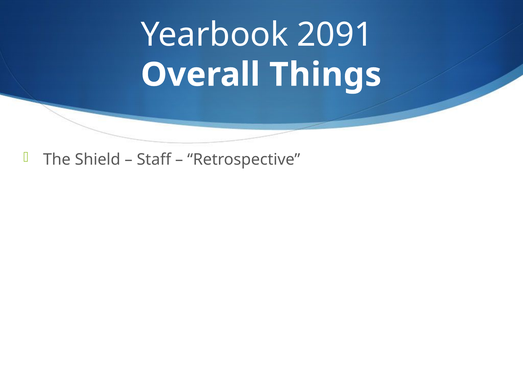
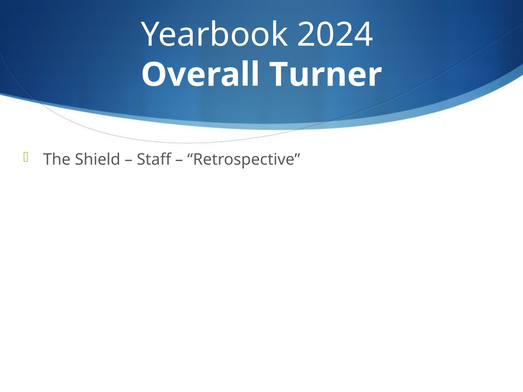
2091: 2091 -> 2024 (335, 35)
Things: Things -> Turner (326, 75)
